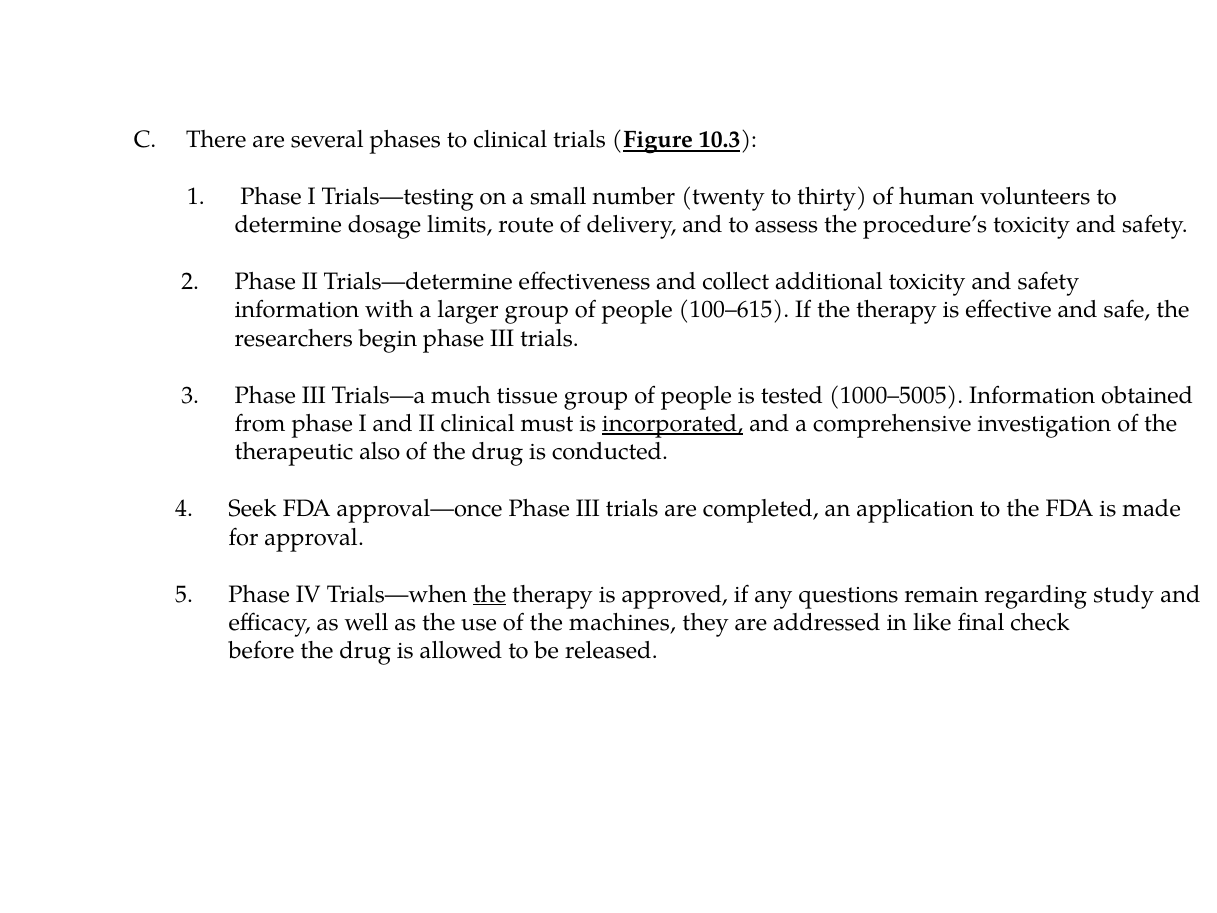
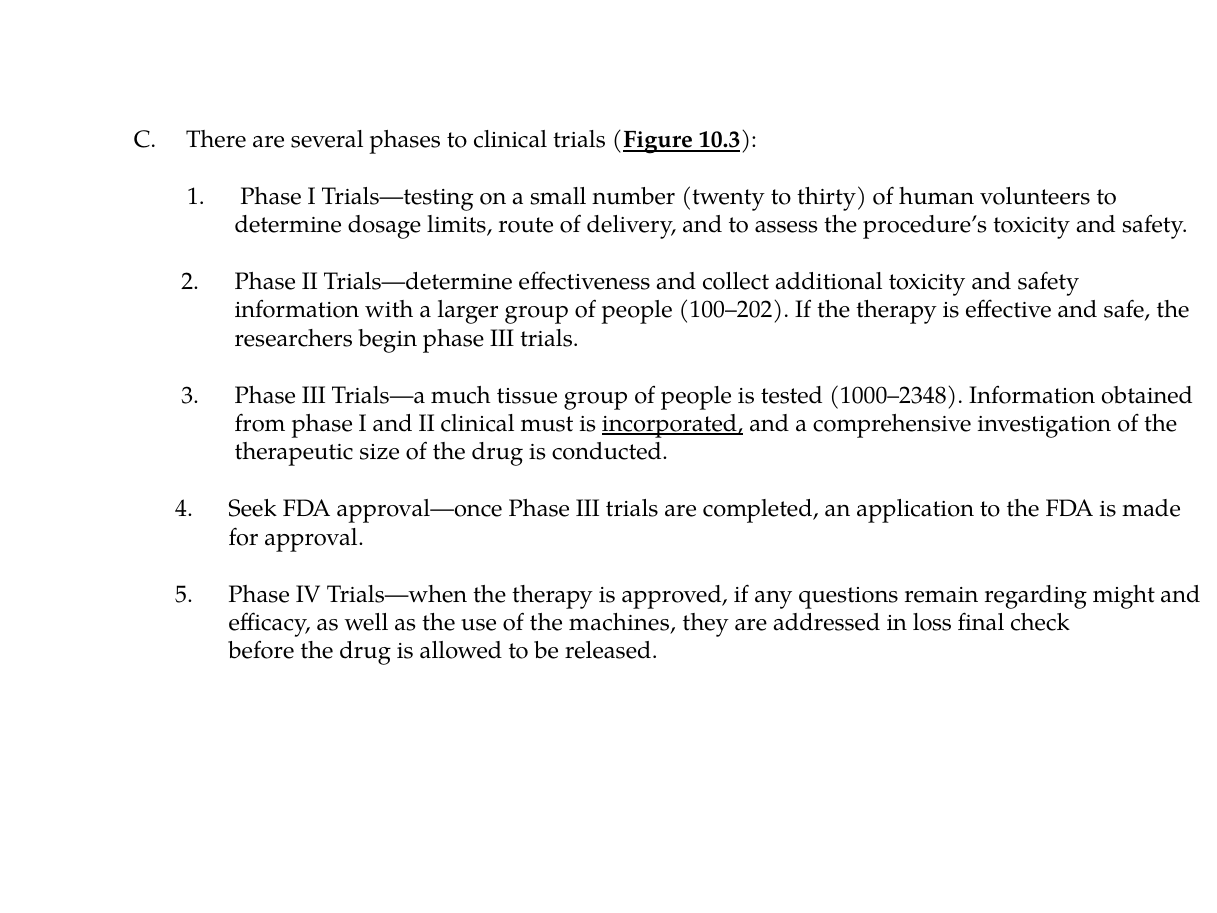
100–615: 100–615 -> 100–202 (734, 310)
1000–5005: 1000–5005 -> 1000–2348 (896, 395)
also: also -> size (380, 452)
the underline: present -> none (490, 594)
study: study -> might (1124, 594)
like: like -> loss (932, 623)
